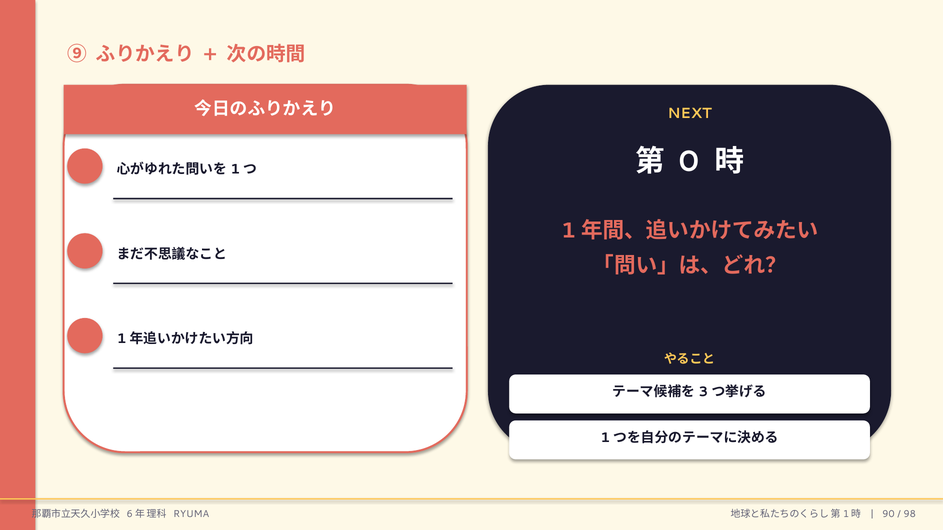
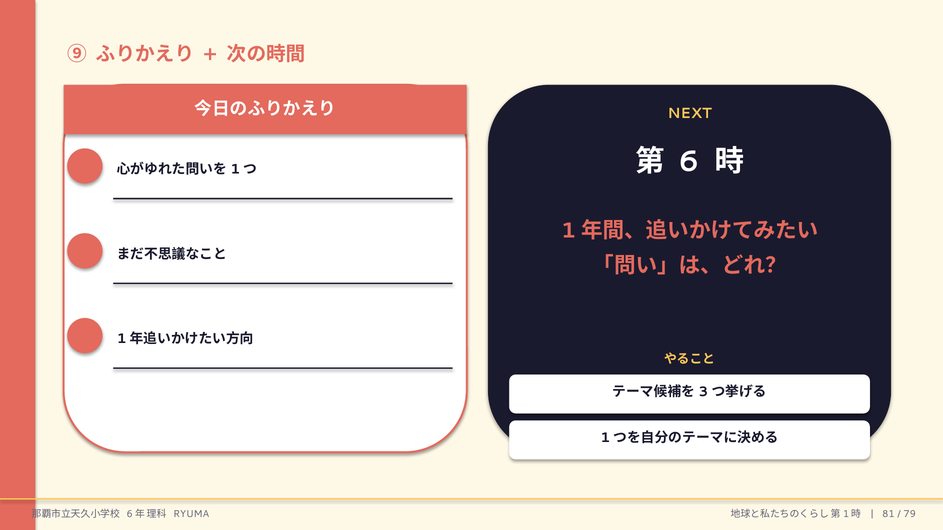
0: 0 -> 6 (689, 161)
90: 90 -> 81 (888, 515)
98: 98 -> 79 (910, 515)
